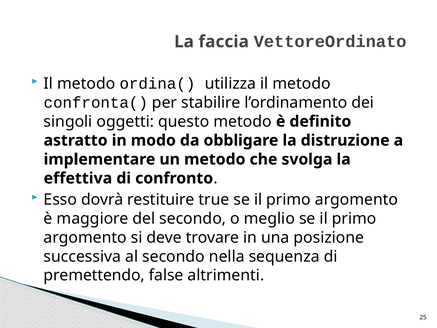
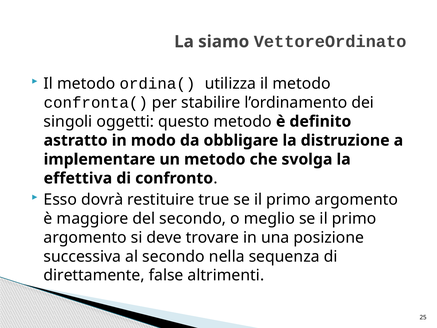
faccia: faccia -> siamo (224, 42)
premettendo: premettendo -> direttamente (94, 275)
